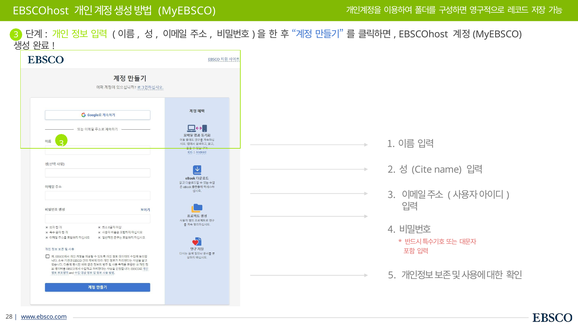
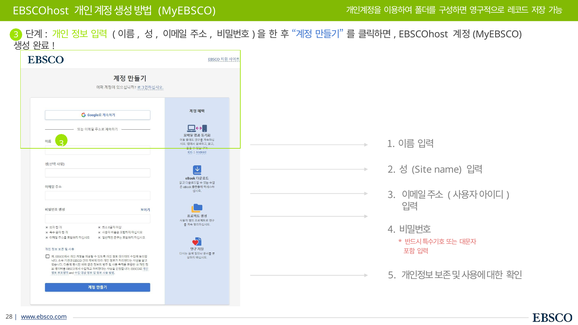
Cite: Cite -> Site (422, 170)
